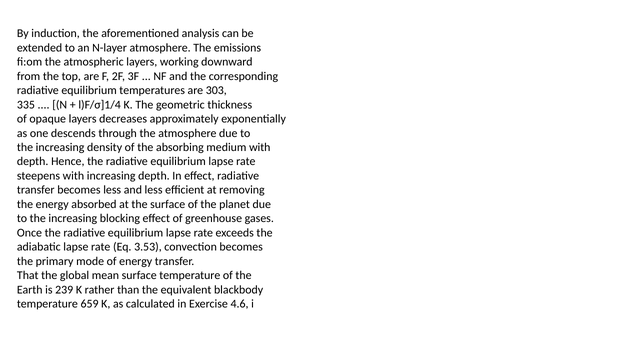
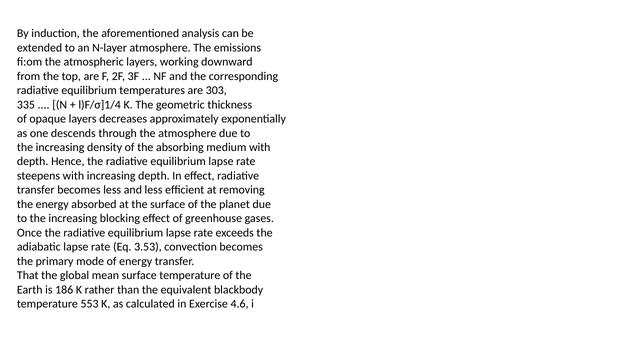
239: 239 -> 186 (64, 290)
659: 659 -> 553 (90, 304)
